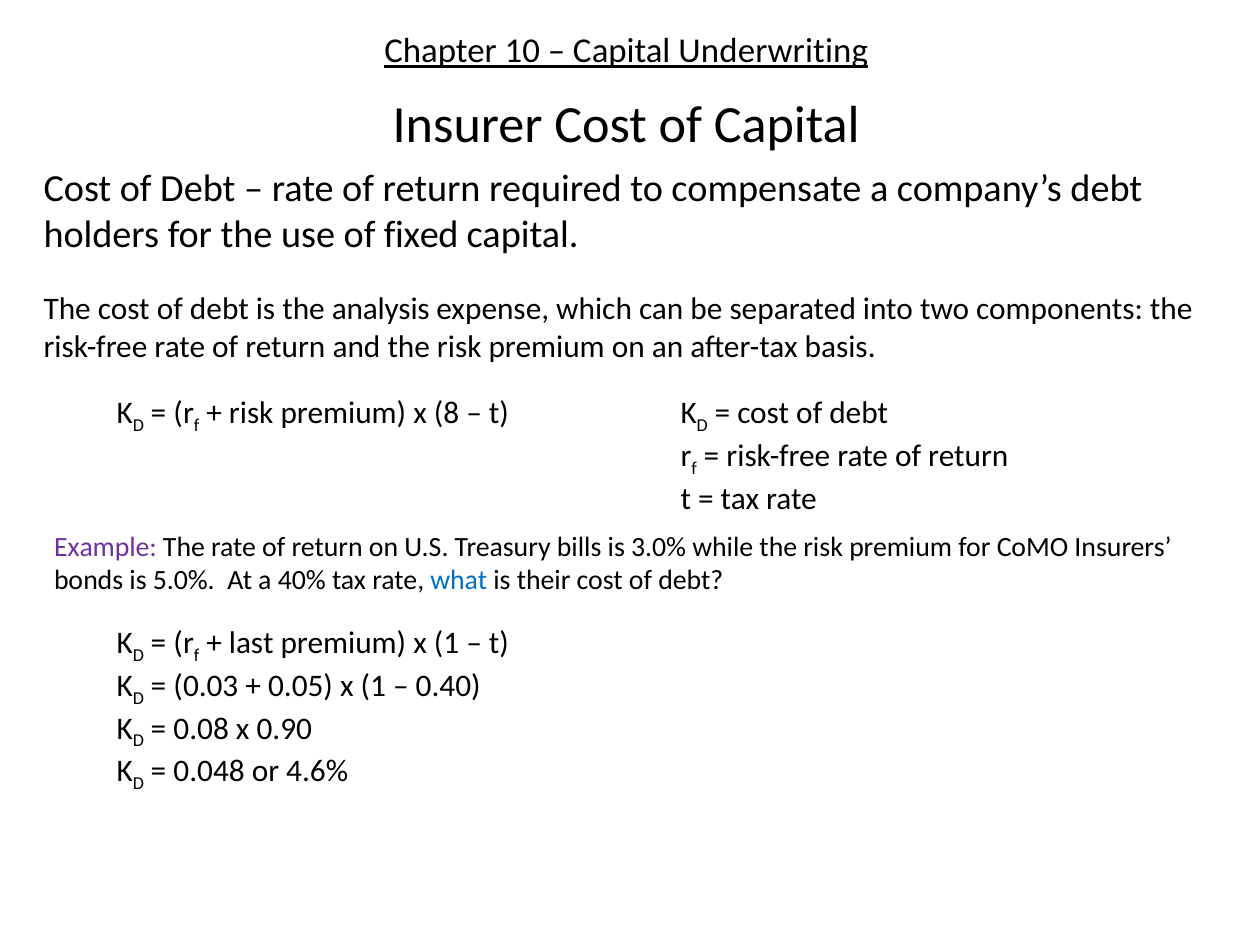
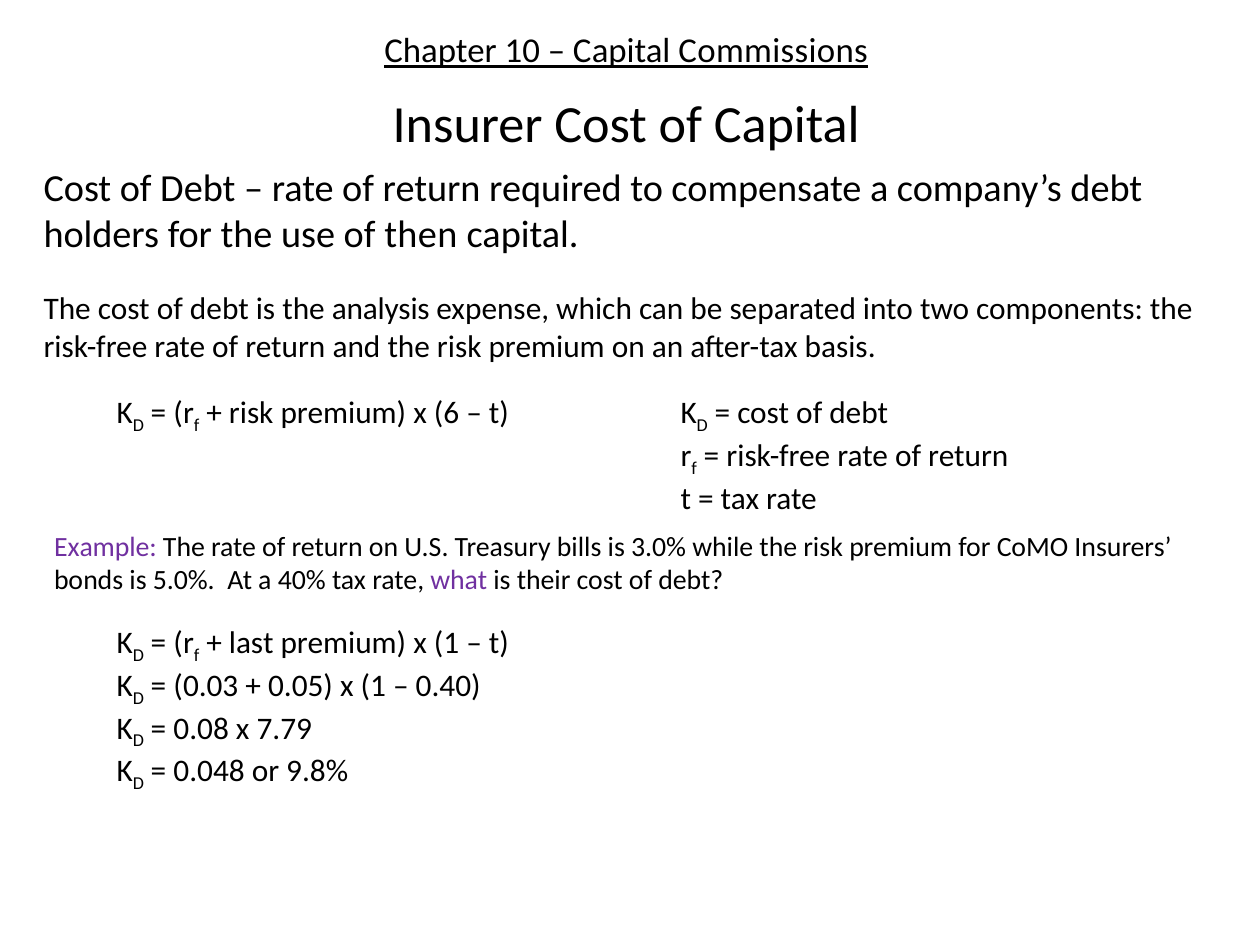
Underwriting: Underwriting -> Commissions (773, 51)
fixed: fixed -> then (421, 234)
8: 8 -> 6 (446, 413)
what colour: blue -> purple (459, 580)
0.90: 0.90 -> 7.79 (284, 729)
4.6%: 4.6% -> 9.8% (317, 771)
